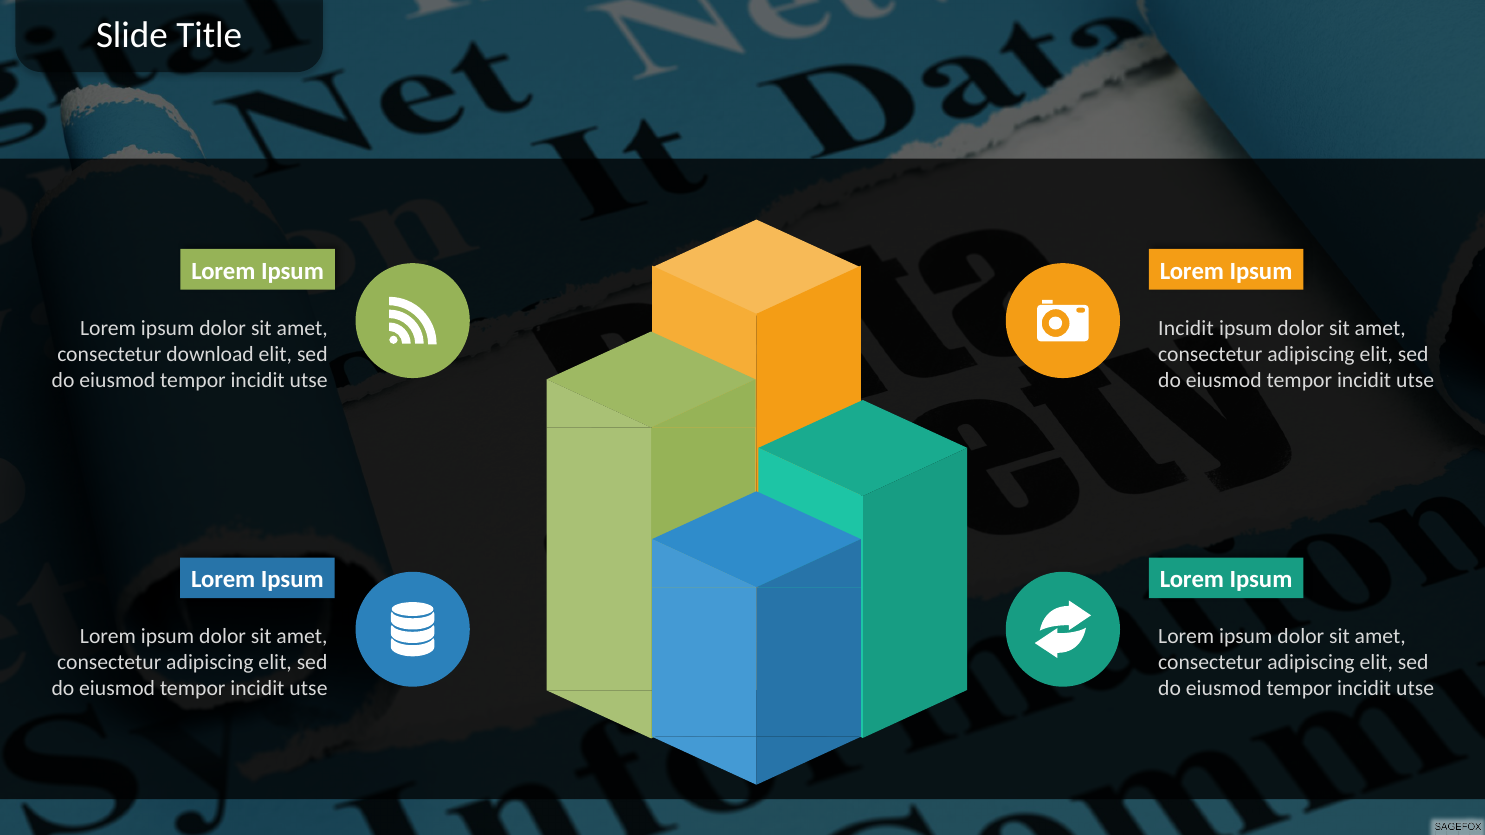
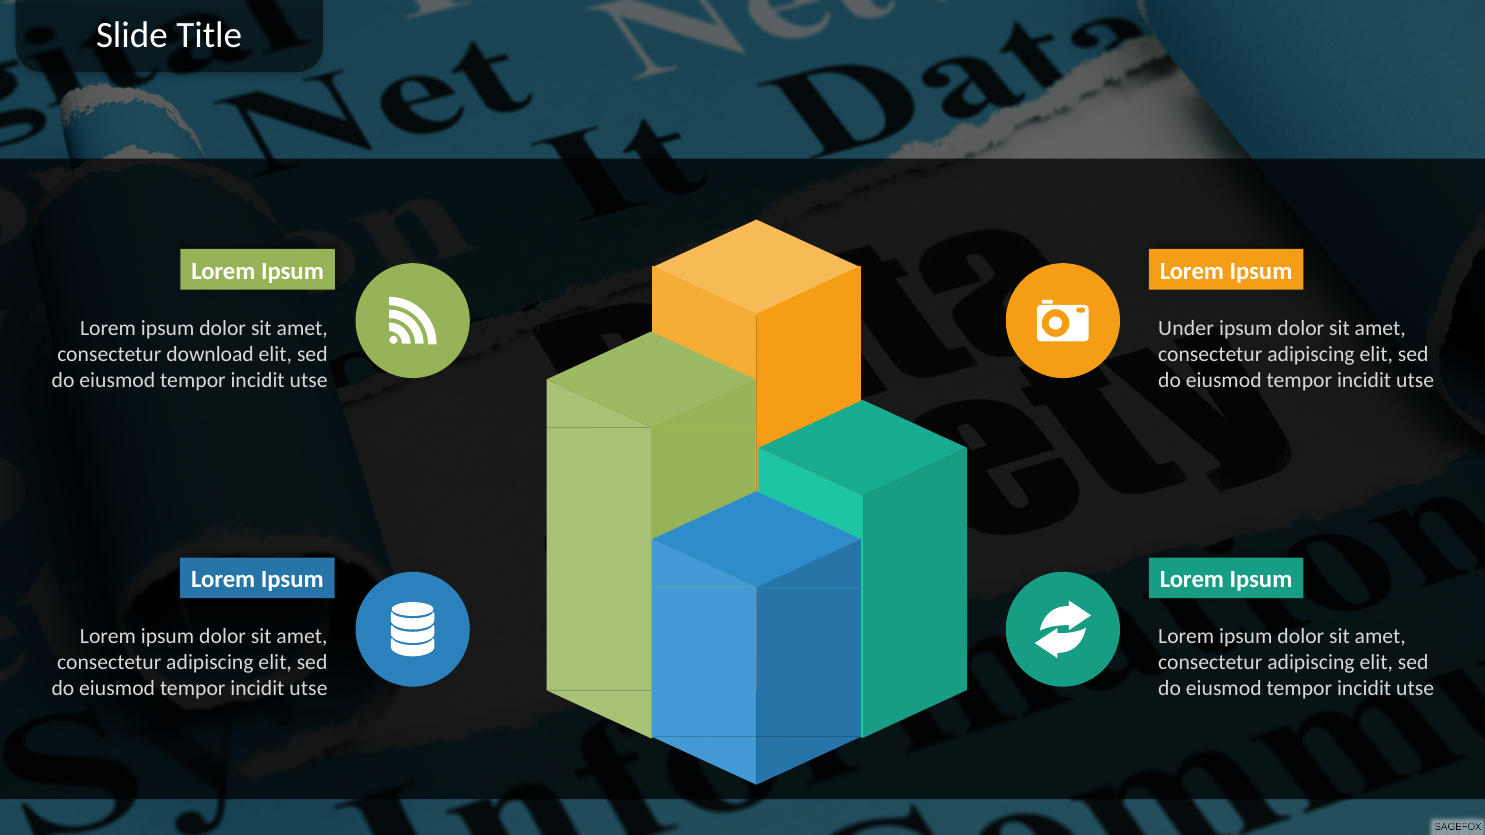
Incidit: Incidit -> Under (1186, 328)
